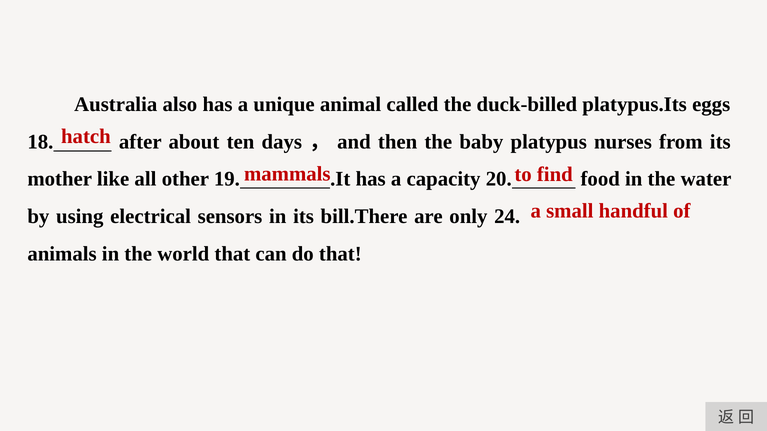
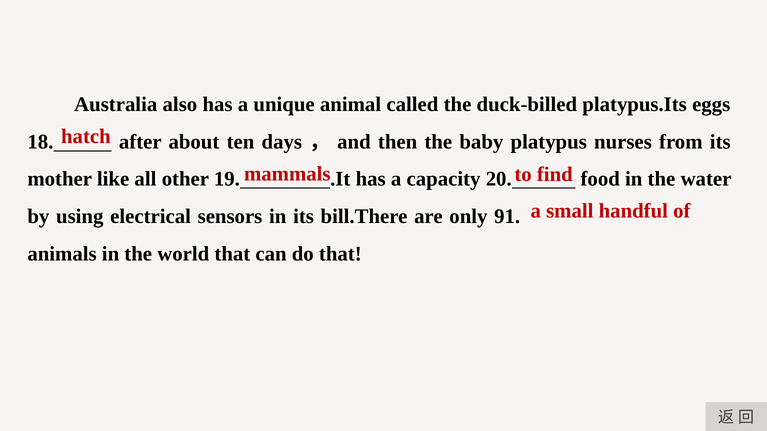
24: 24 -> 91 (507, 217)
